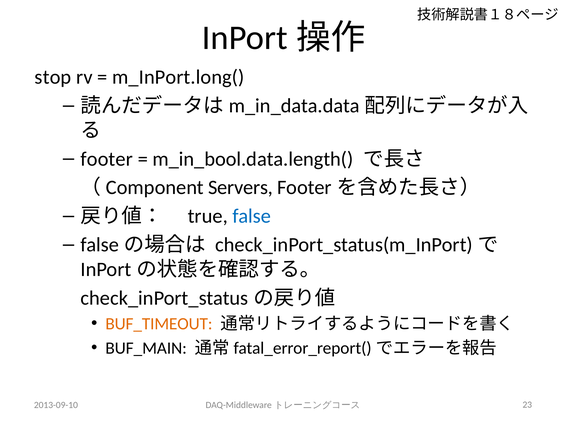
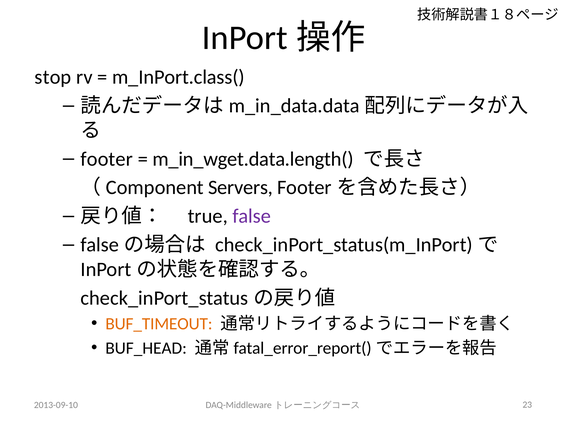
m_InPort.long(: m_InPort.long( -> m_InPort.class( (178, 77)
m_in_bool.data.length(: m_in_bool.data.length( -> m_in_wget.data.length( (253, 159)
false colour: blue -> purple (252, 216)
BUF_MAIN: BUF_MAIN -> BUF_HEAD (146, 348)
